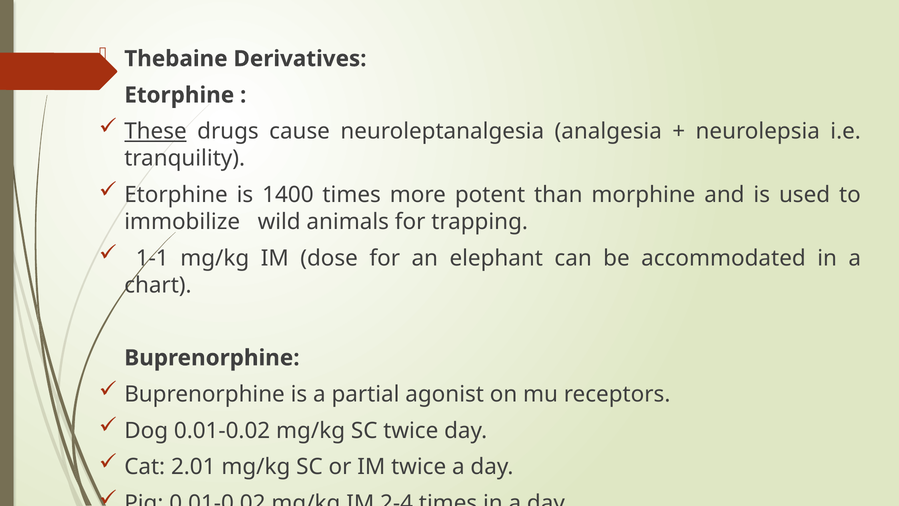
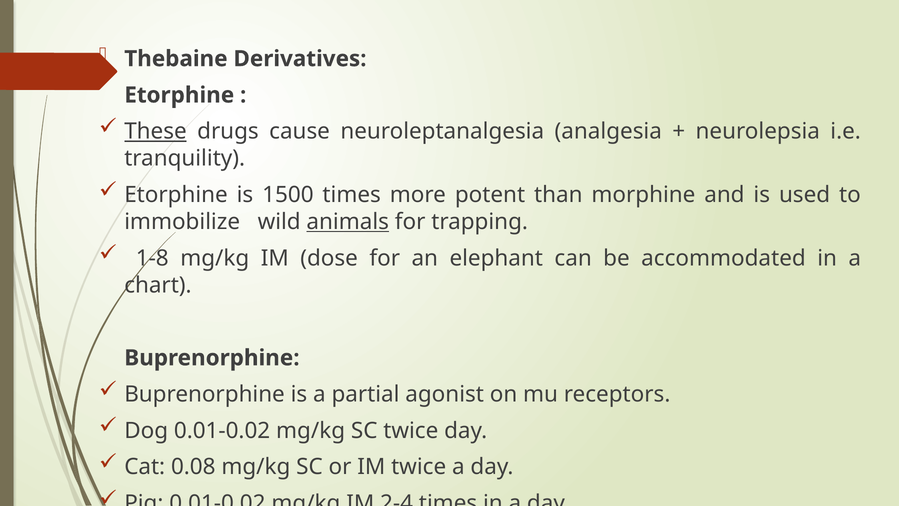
1400: 1400 -> 1500 (288, 195)
animals underline: none -> present (348, 222)
1-1: 1-1 -> 1-8 (152, 258)
2.01: 2.01 -> 0.08 (193, 467)
